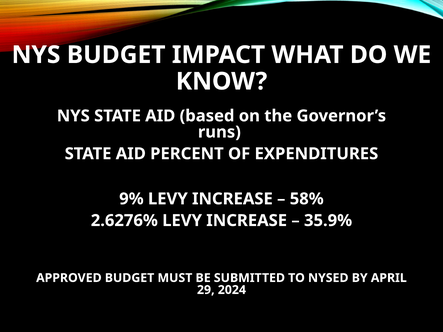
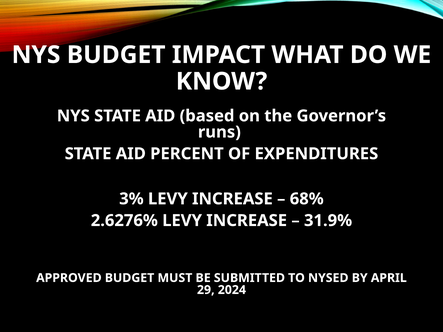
9%: 9% -> 3% (131, 199)
58%: 58% -> 68% (307, 199)
35.9%: 35.9% -> 31.9% (328, 221)
